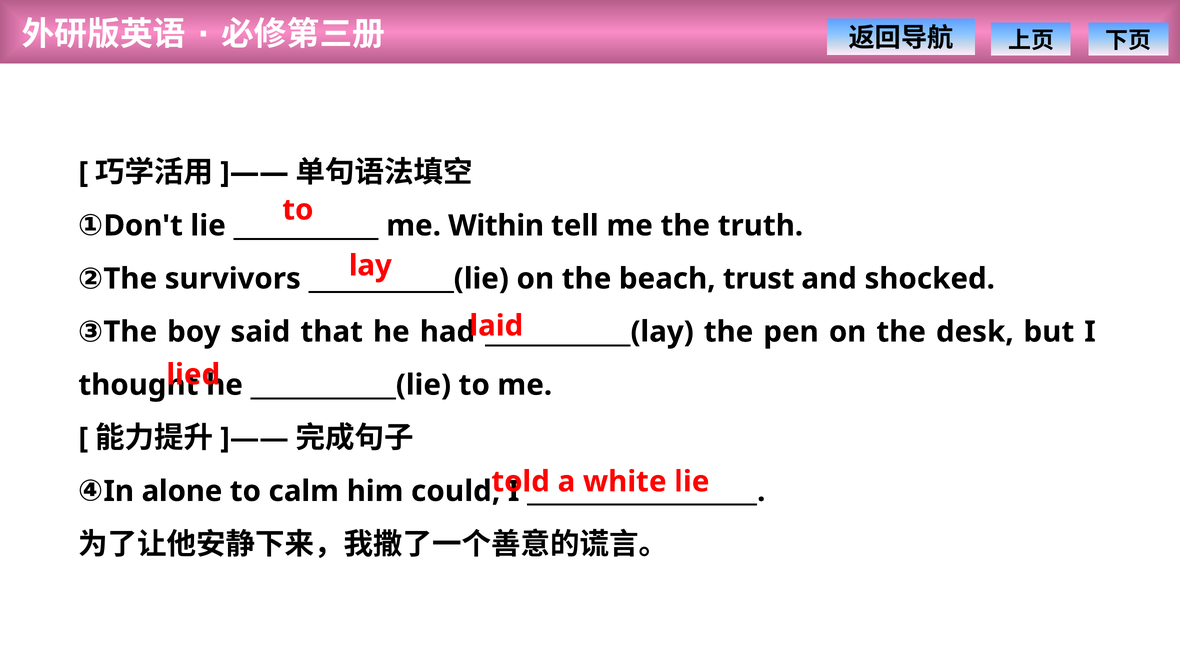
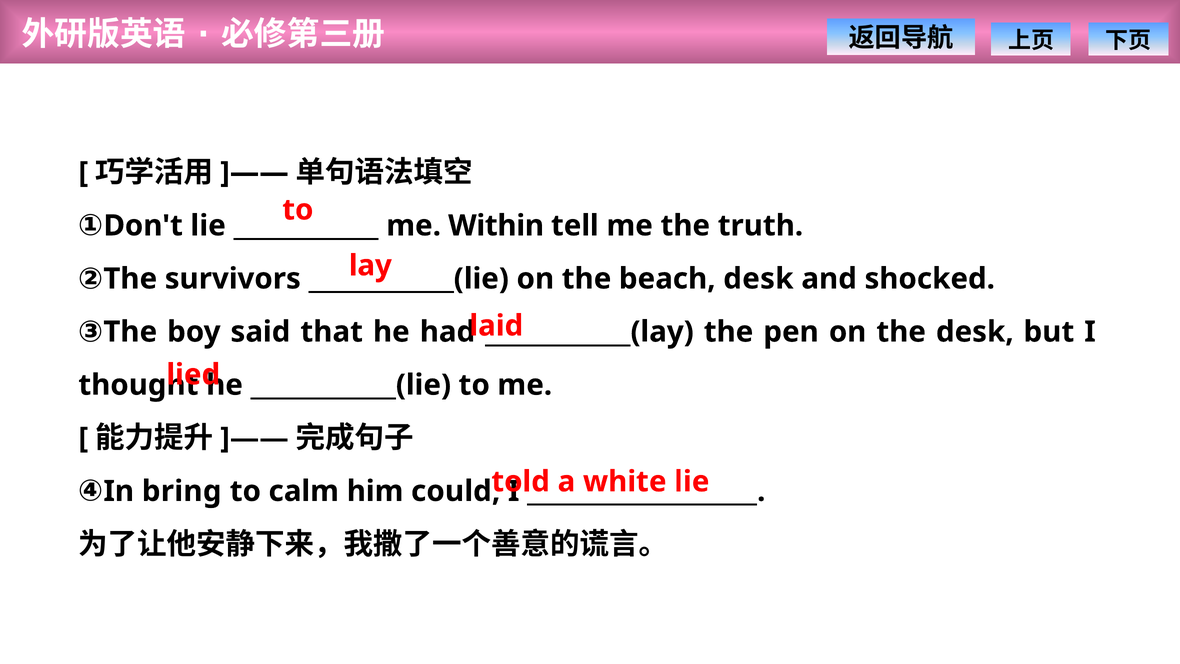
beach trust: trust -> desk (758, 279)
alone: alone -> bring (182, 491)
